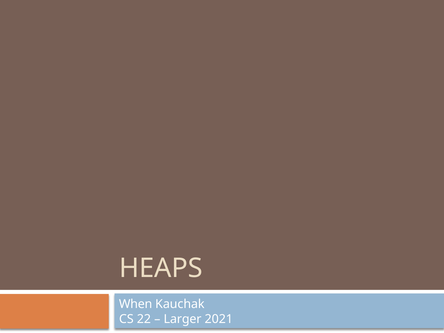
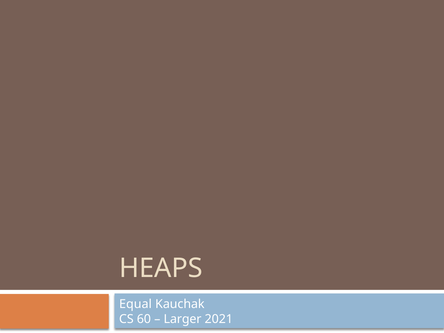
When: When -> Equal (135, 304)
22: 22 -> 60 (144, 319)
